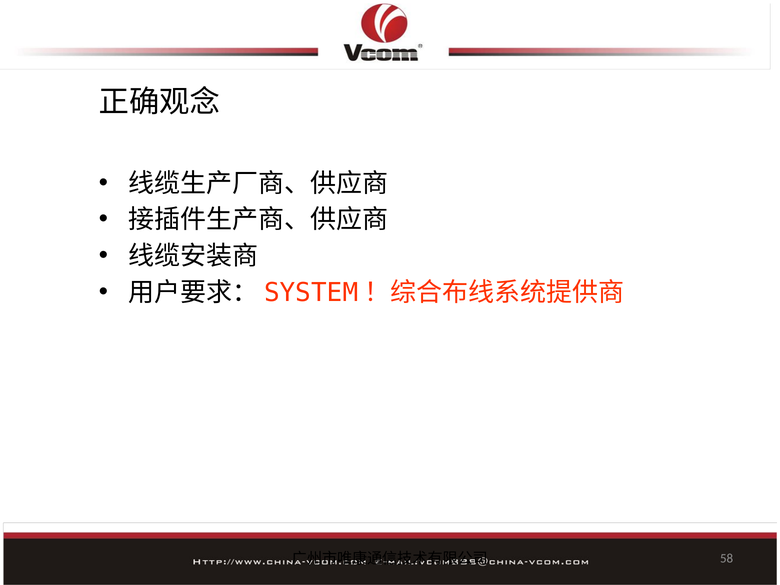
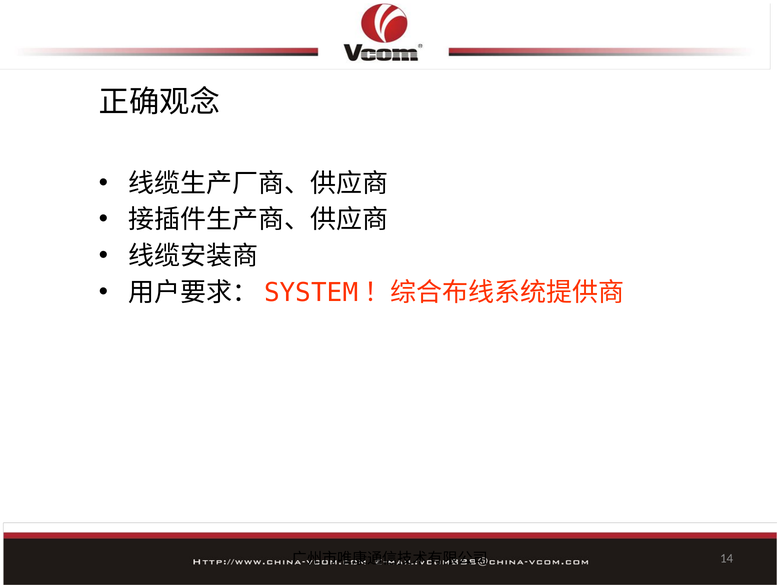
58: 58 -> 14 (727, 559)
